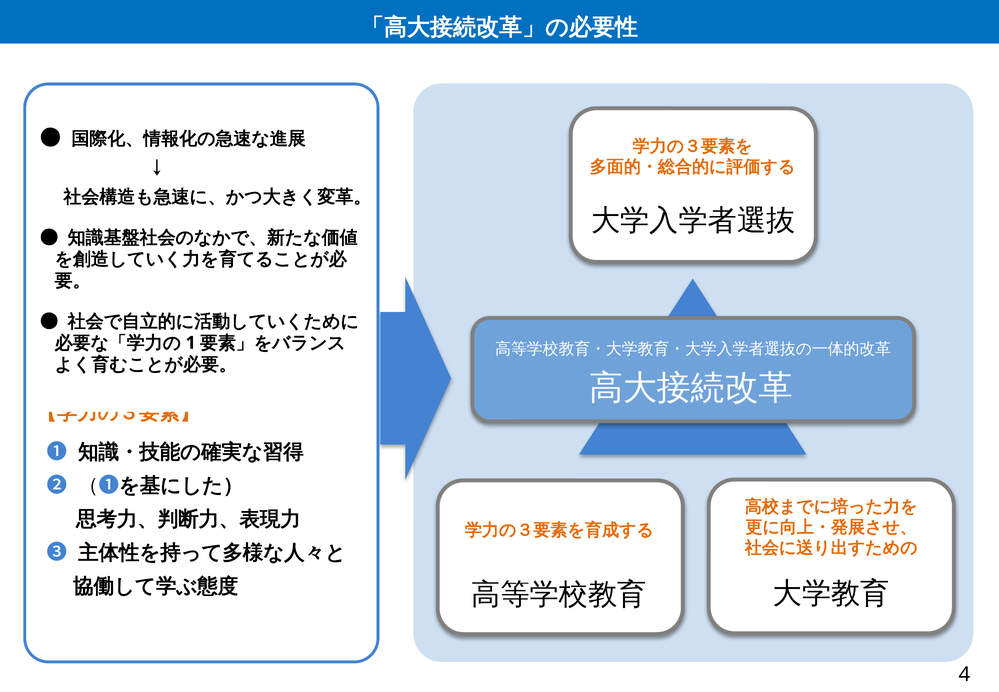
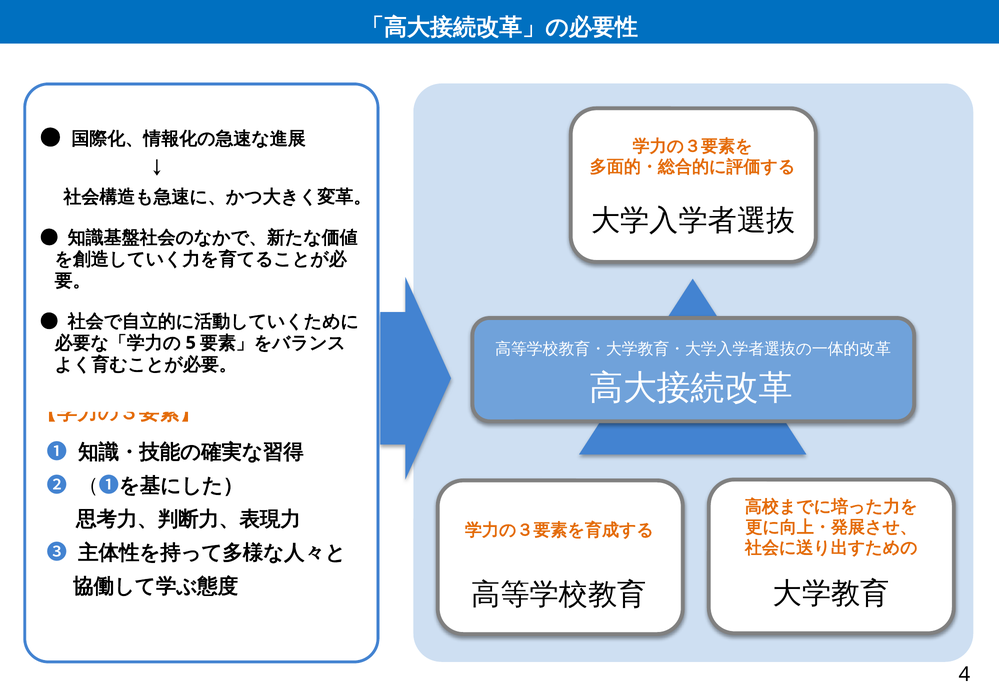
1: 1 -> 5 (191, 343)
